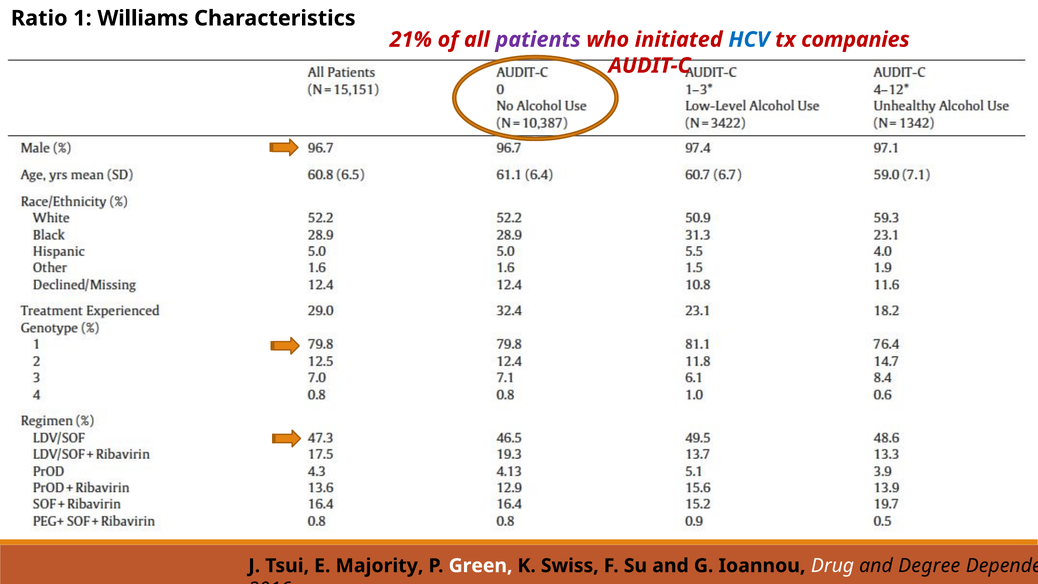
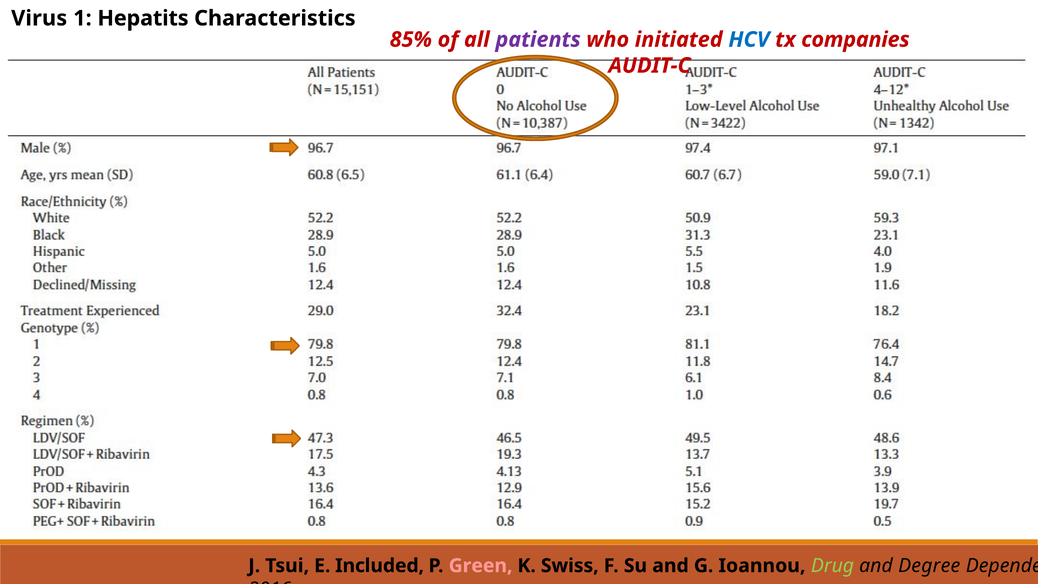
Ratio: Ratio -> Virus (39, 18)
Williams: Williams -> Hepatits (143, 18)
21%: 21% -> 85% (411, 40)
Majority: Majority -> Included (380, 566)
Green colour: white -> pink (481, 566)
Drug colour: white -> light green (833, 566)
